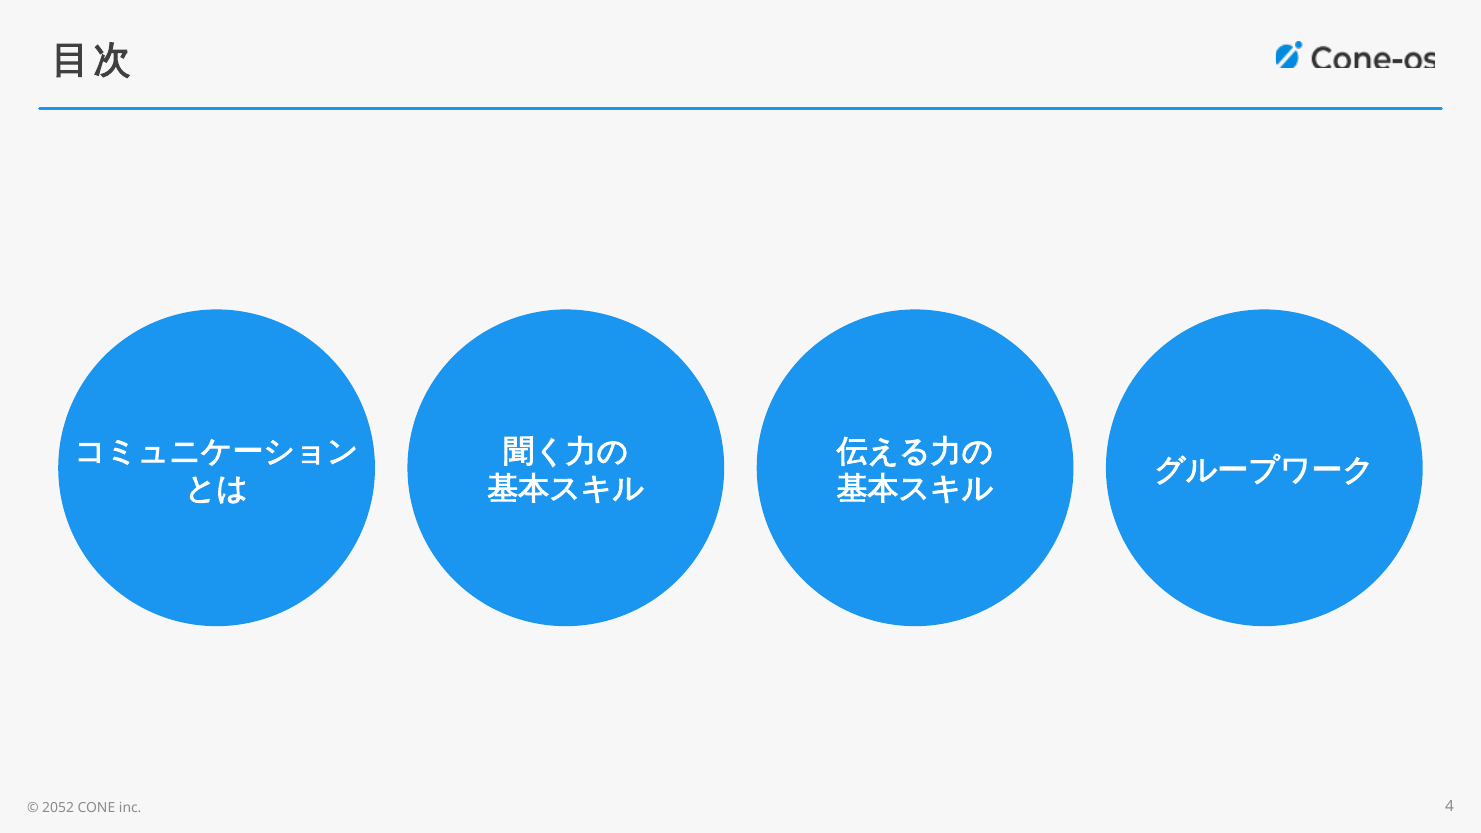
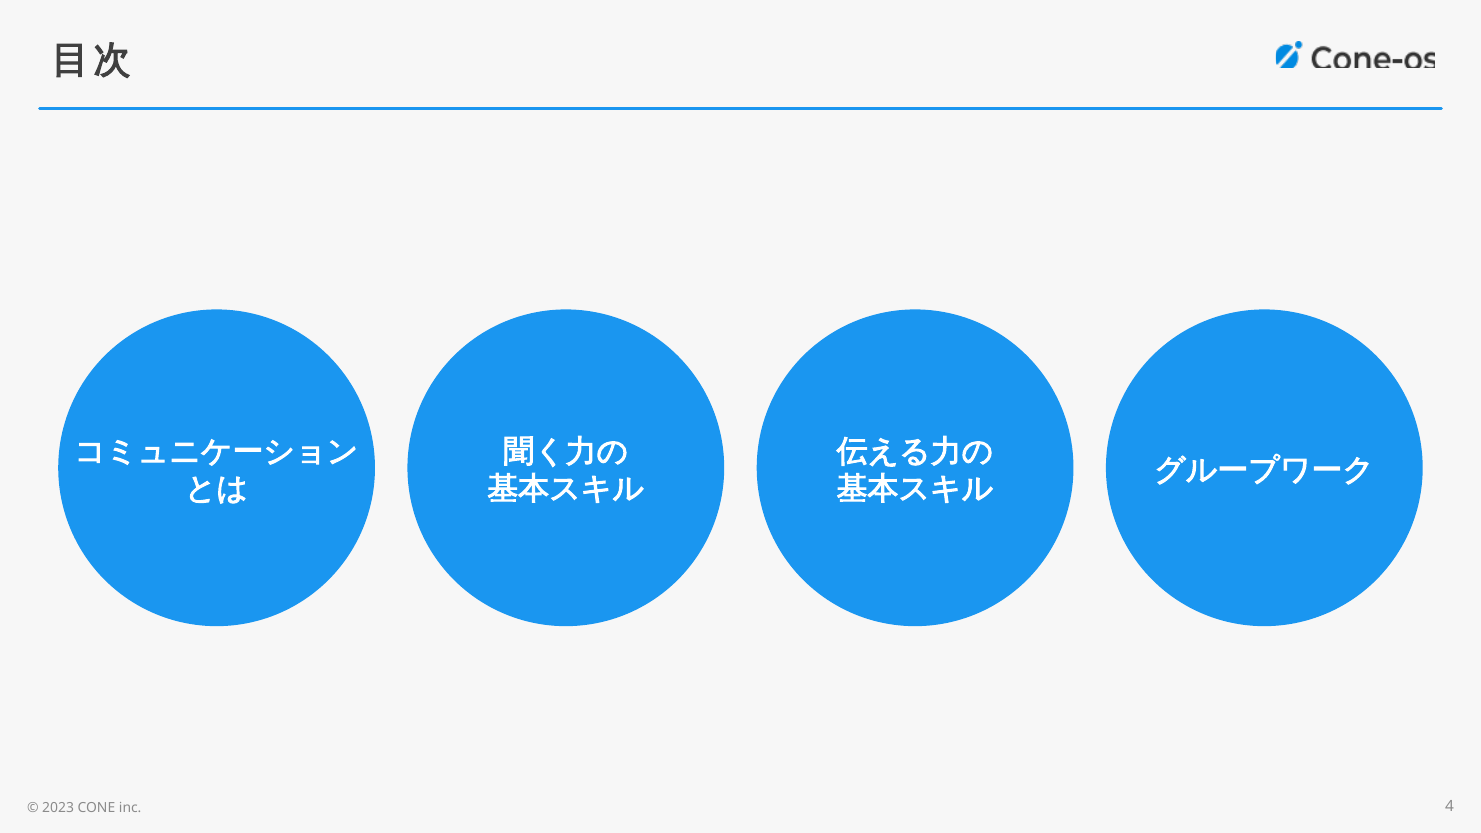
2052: 2052 -> 2023 (58, 808)
